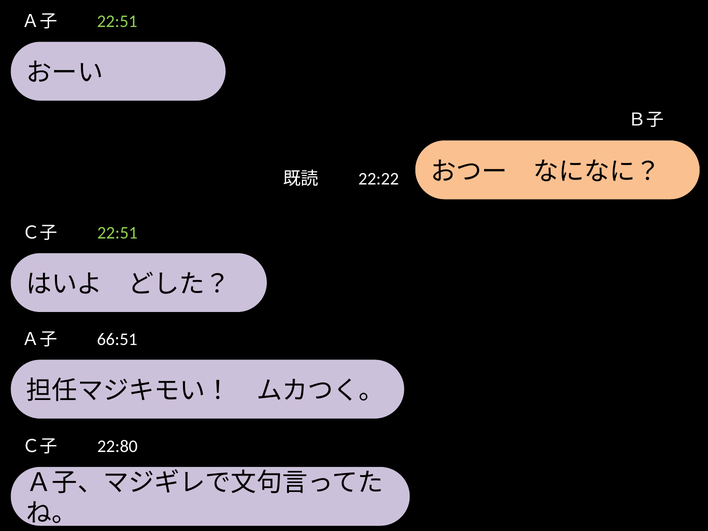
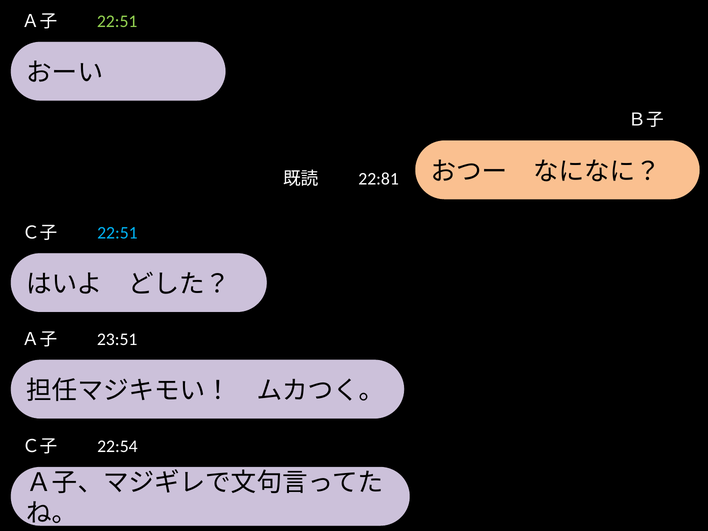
22:22: 22:22 -> 22:81 (379, 179)
22:51 colour: light green -> light blue (117, 233)
66:51: 66:51 -> 23:51 (117, 339)
22:80: 22:80 -> 22:54 (117, 446)
